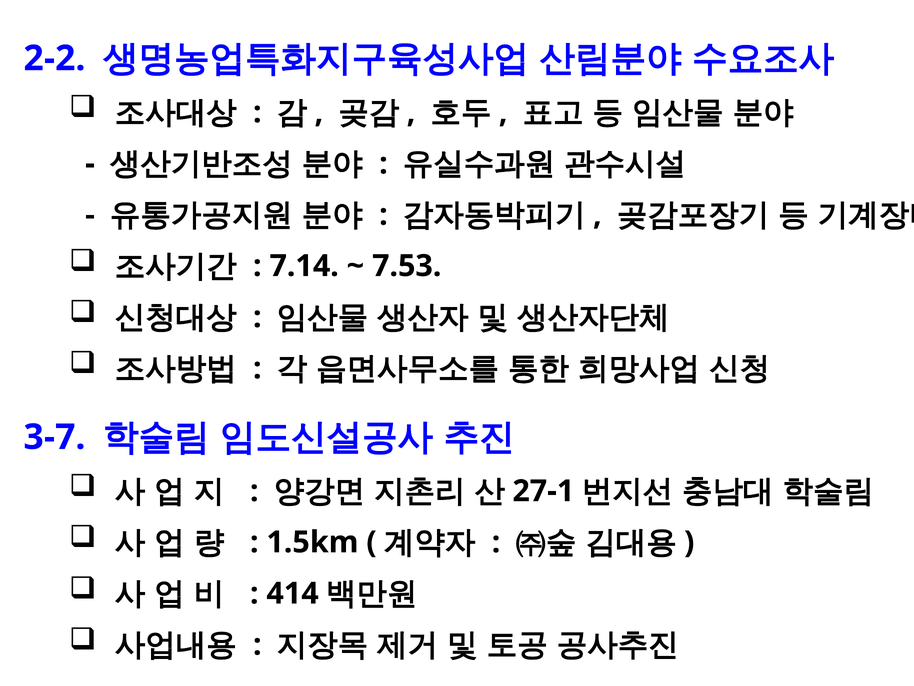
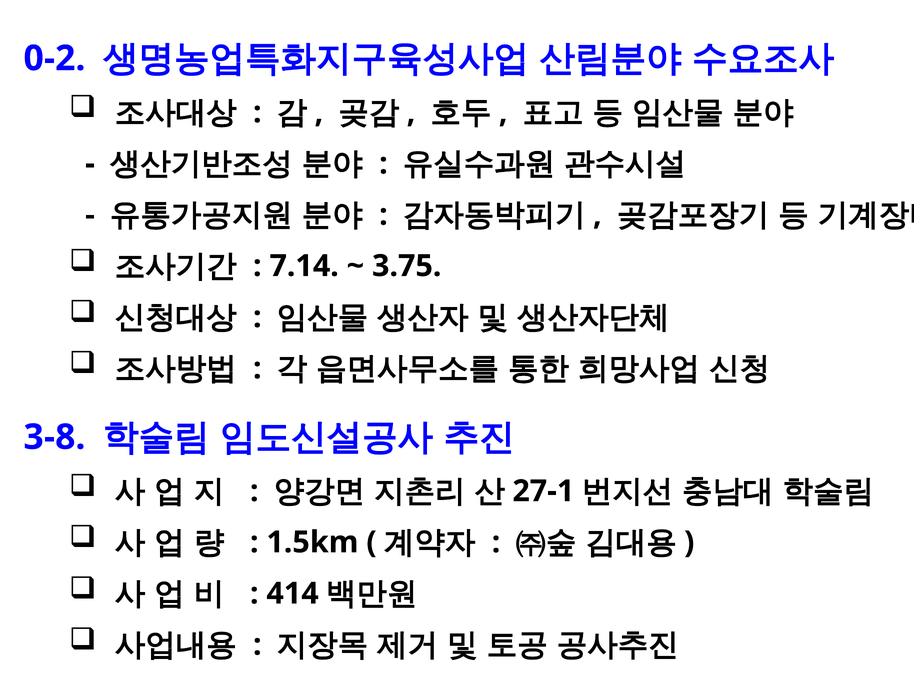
2-2: 2-2 -> 0-2 (54, 58)
7.53: 7.53 -> 3.75 (407, 266)
3-7: 3-7 -> 3-8 (54, 437)
